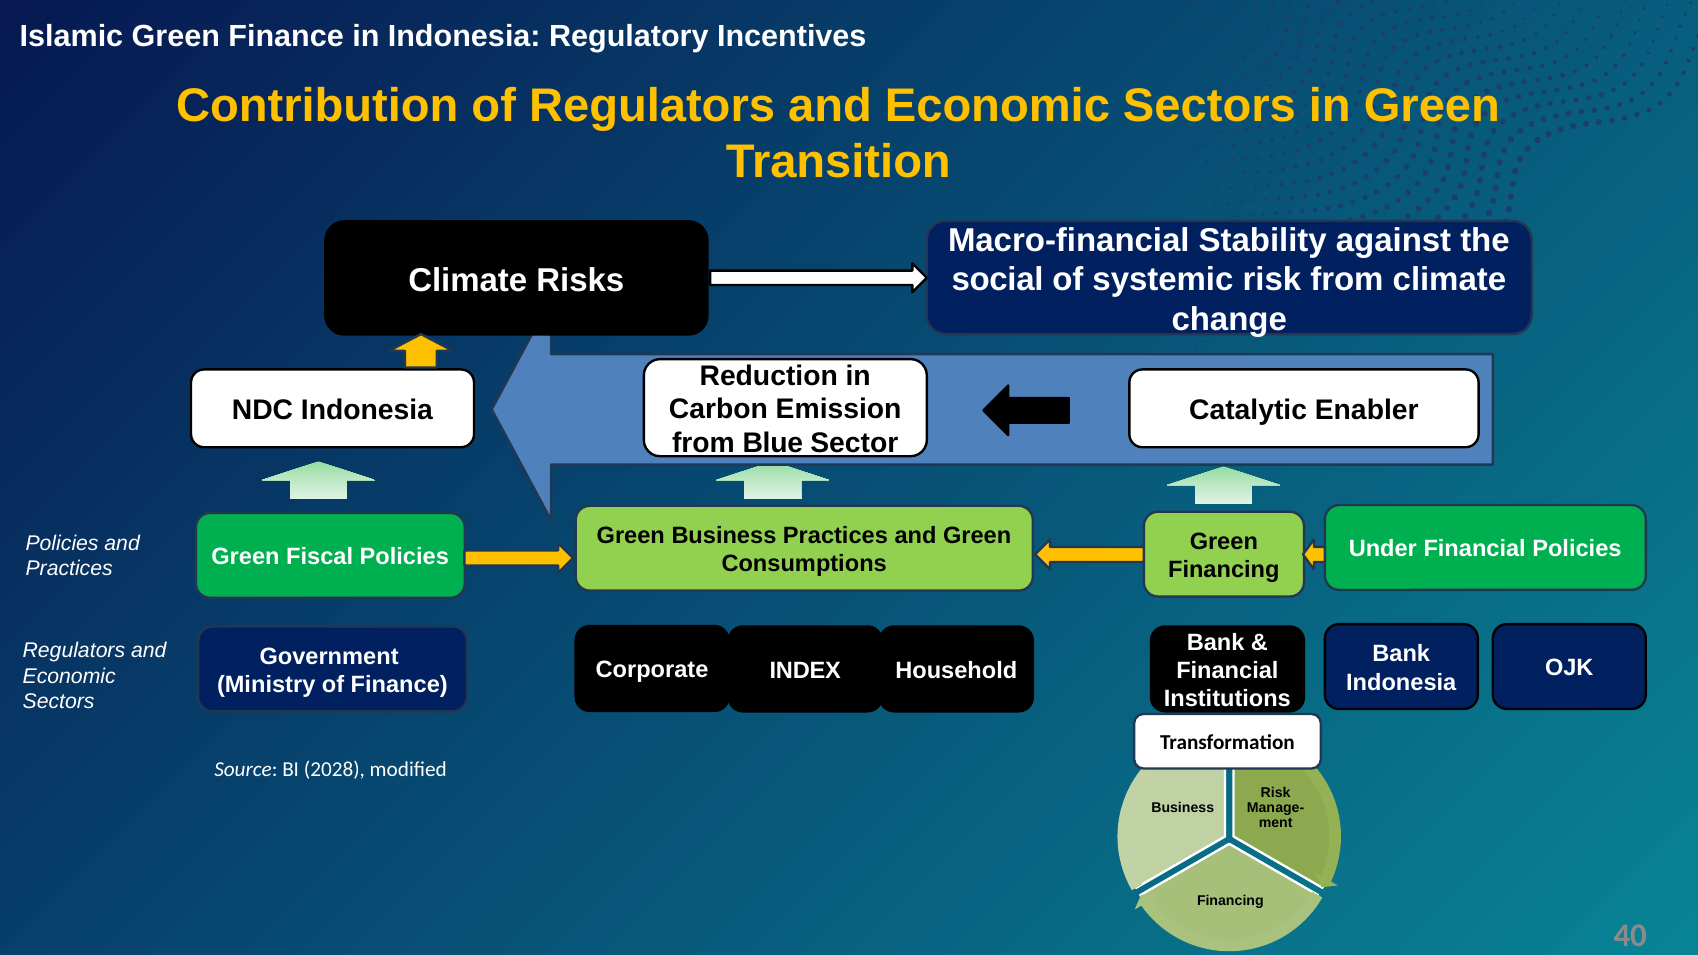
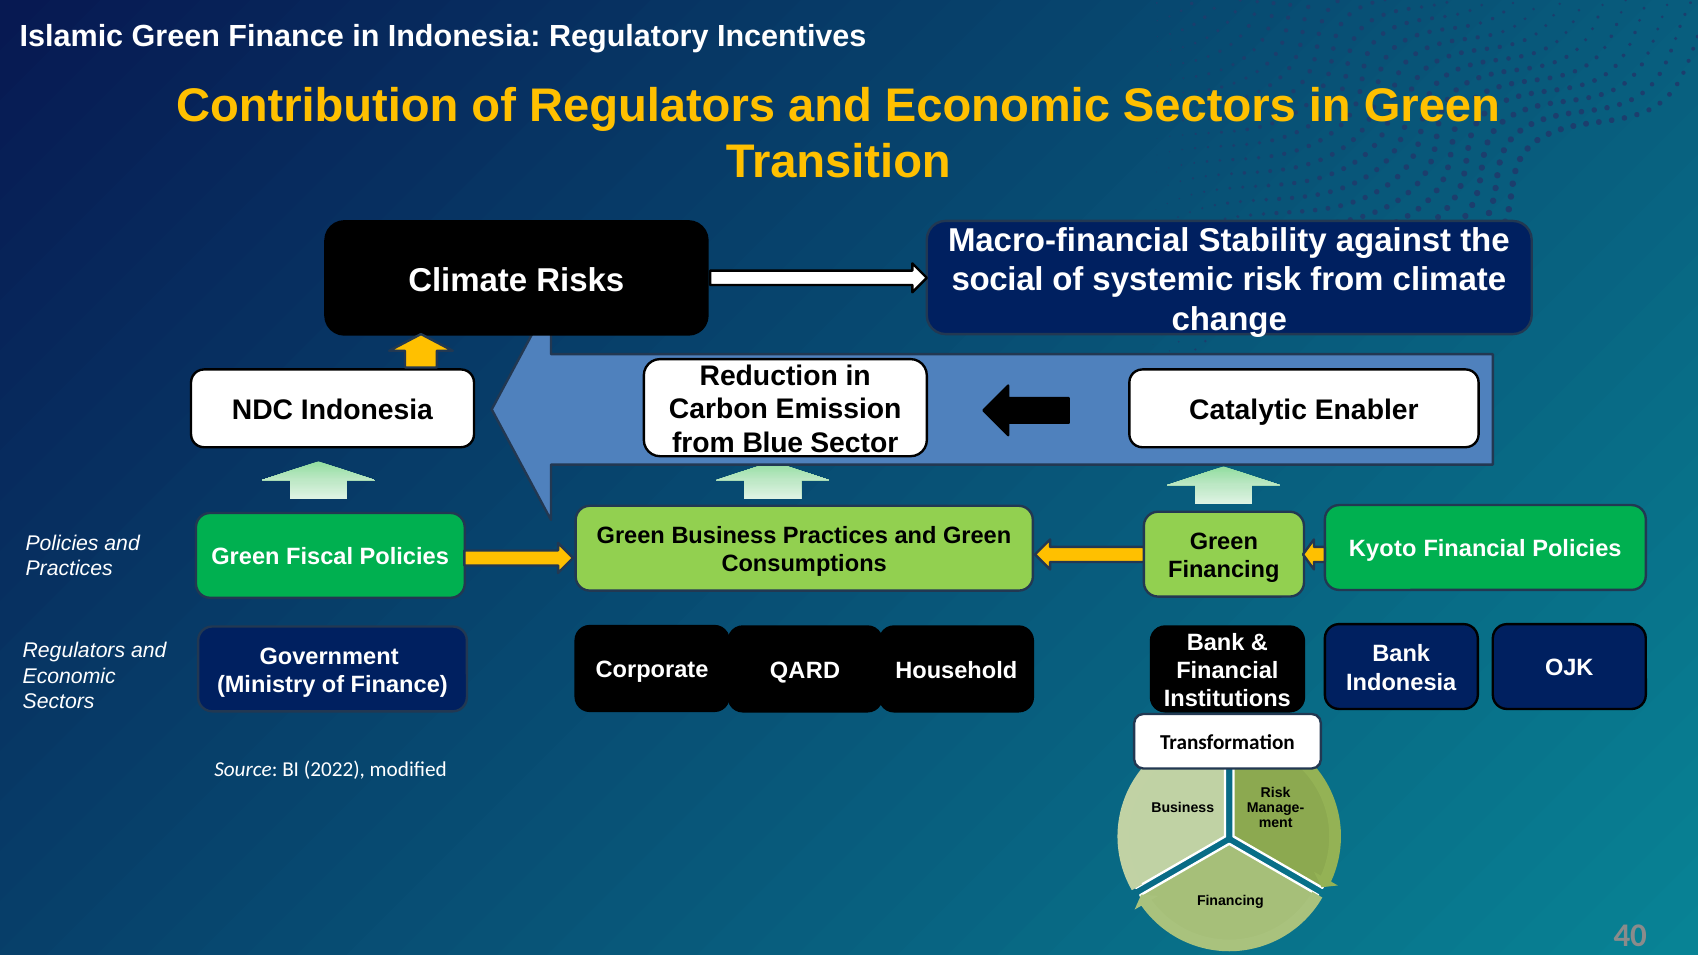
Under: Under -> Kyoto (1383, 549)
INDEX: INDEX -> QARD (805, 671)
2028: 2028 -> 2022 (334, 770)
